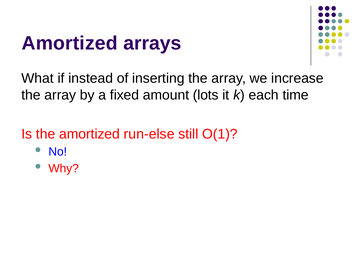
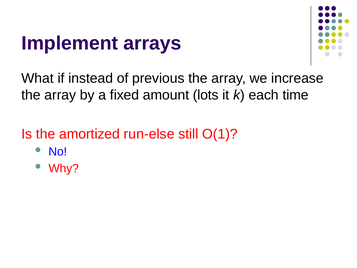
Amortized: Amortized -> Implement (70, 43)
inserting: inserting -> previous (158, 78)
